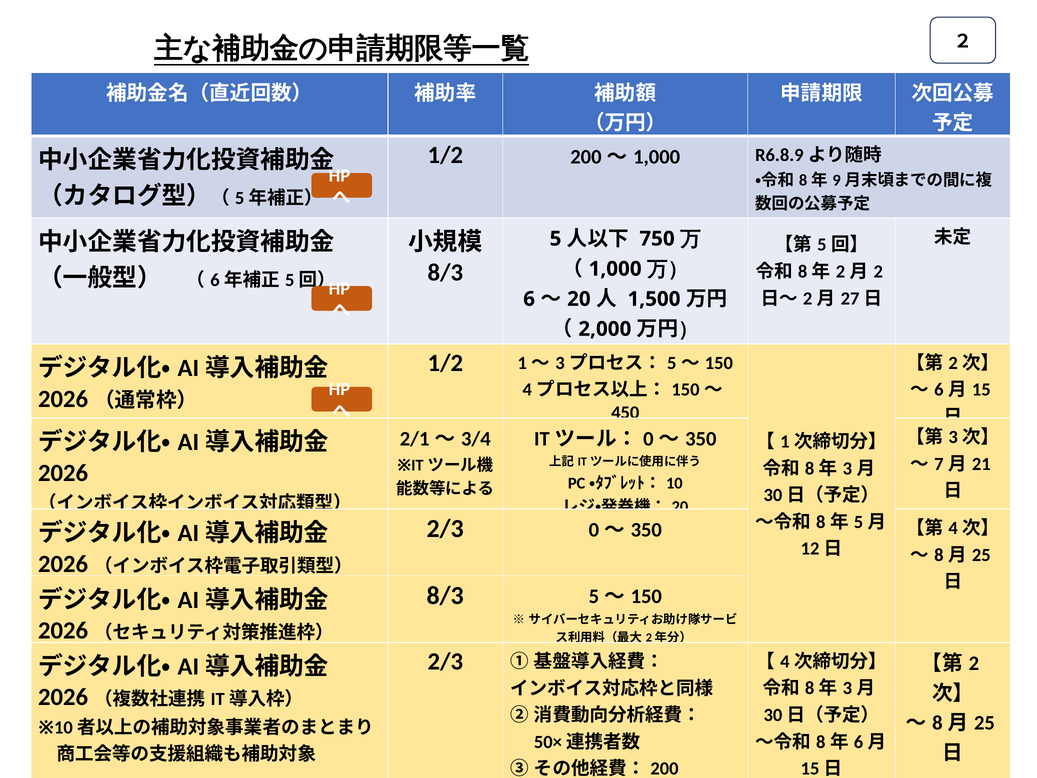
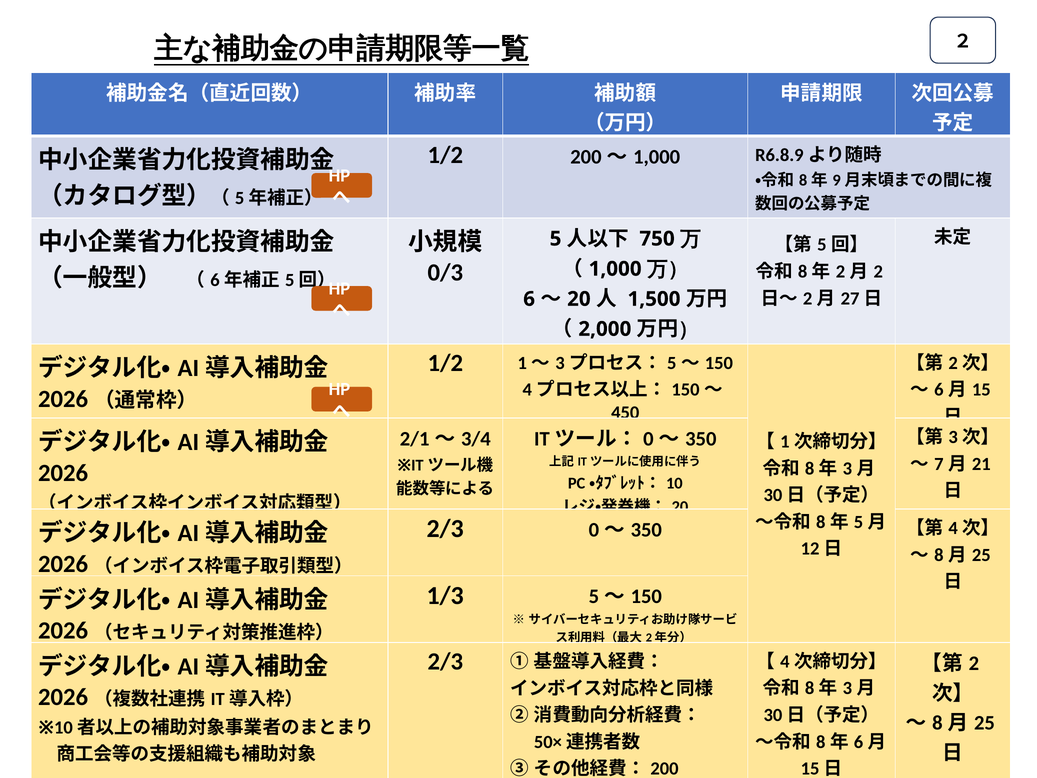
8/3: 8/3 -> 0/3 (445, 273)
8/3: 8/3 -> 1/3 (445, 595)
